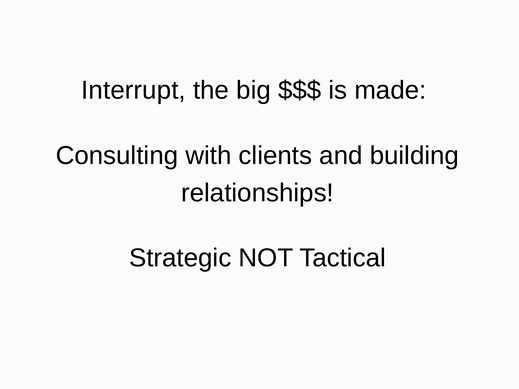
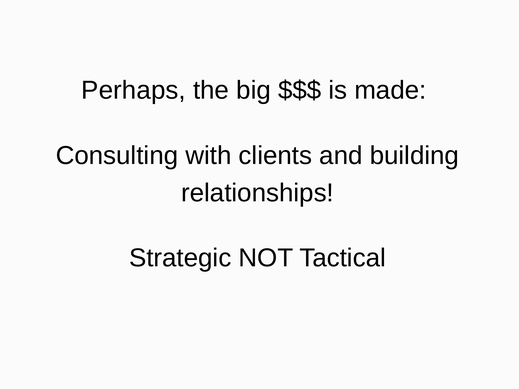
Interrupt: Interrupt -> Perhaps (134, 90)
